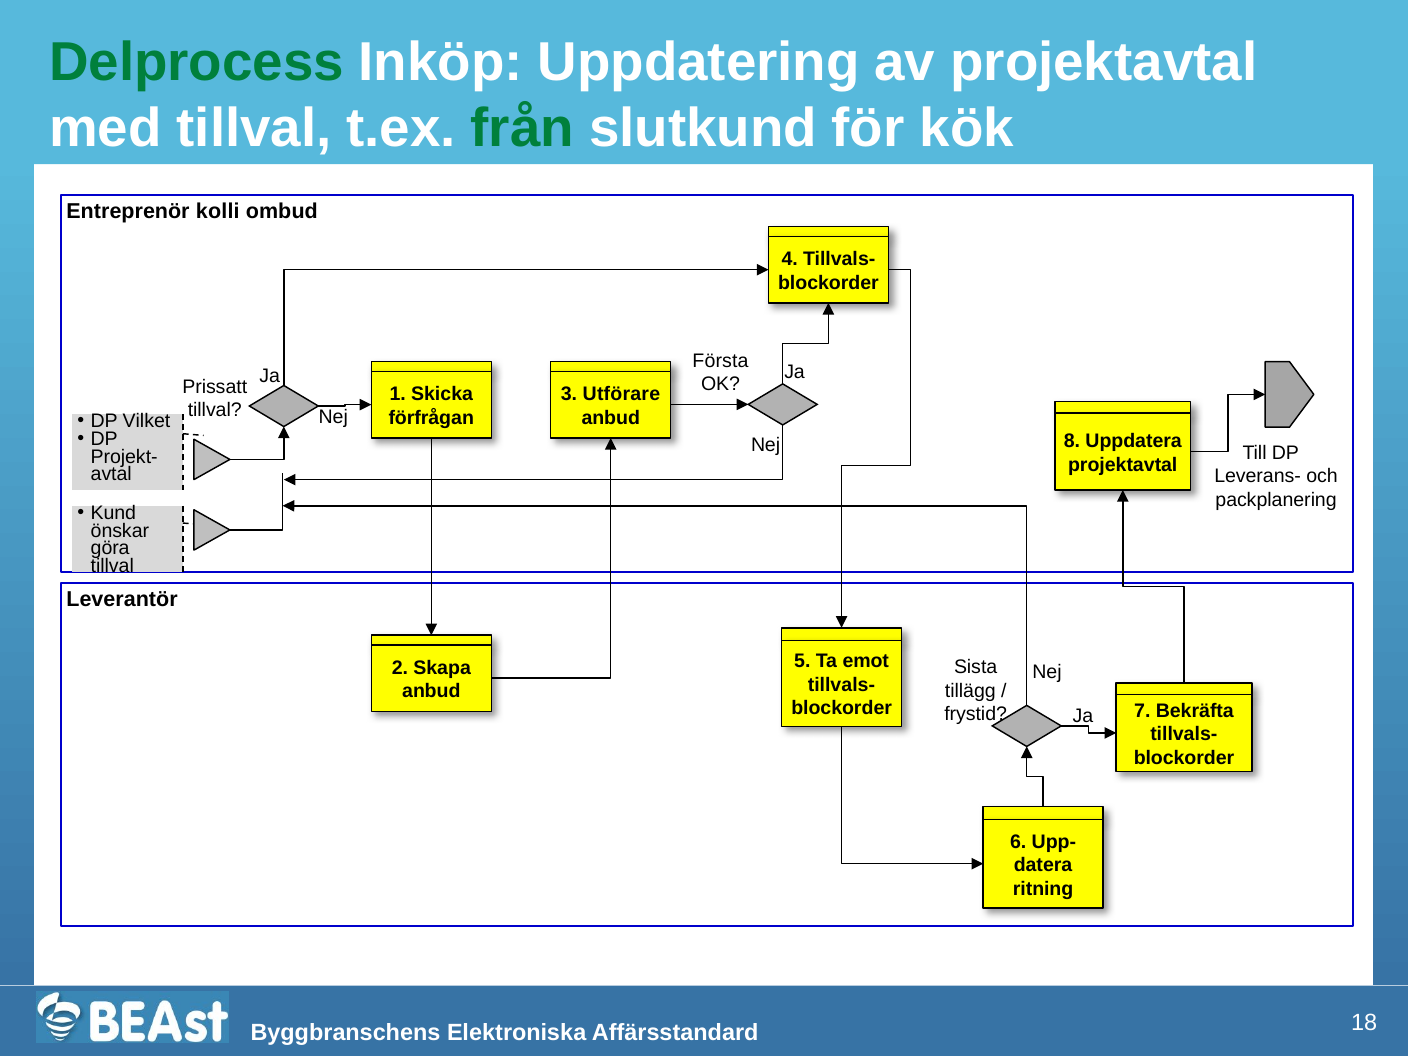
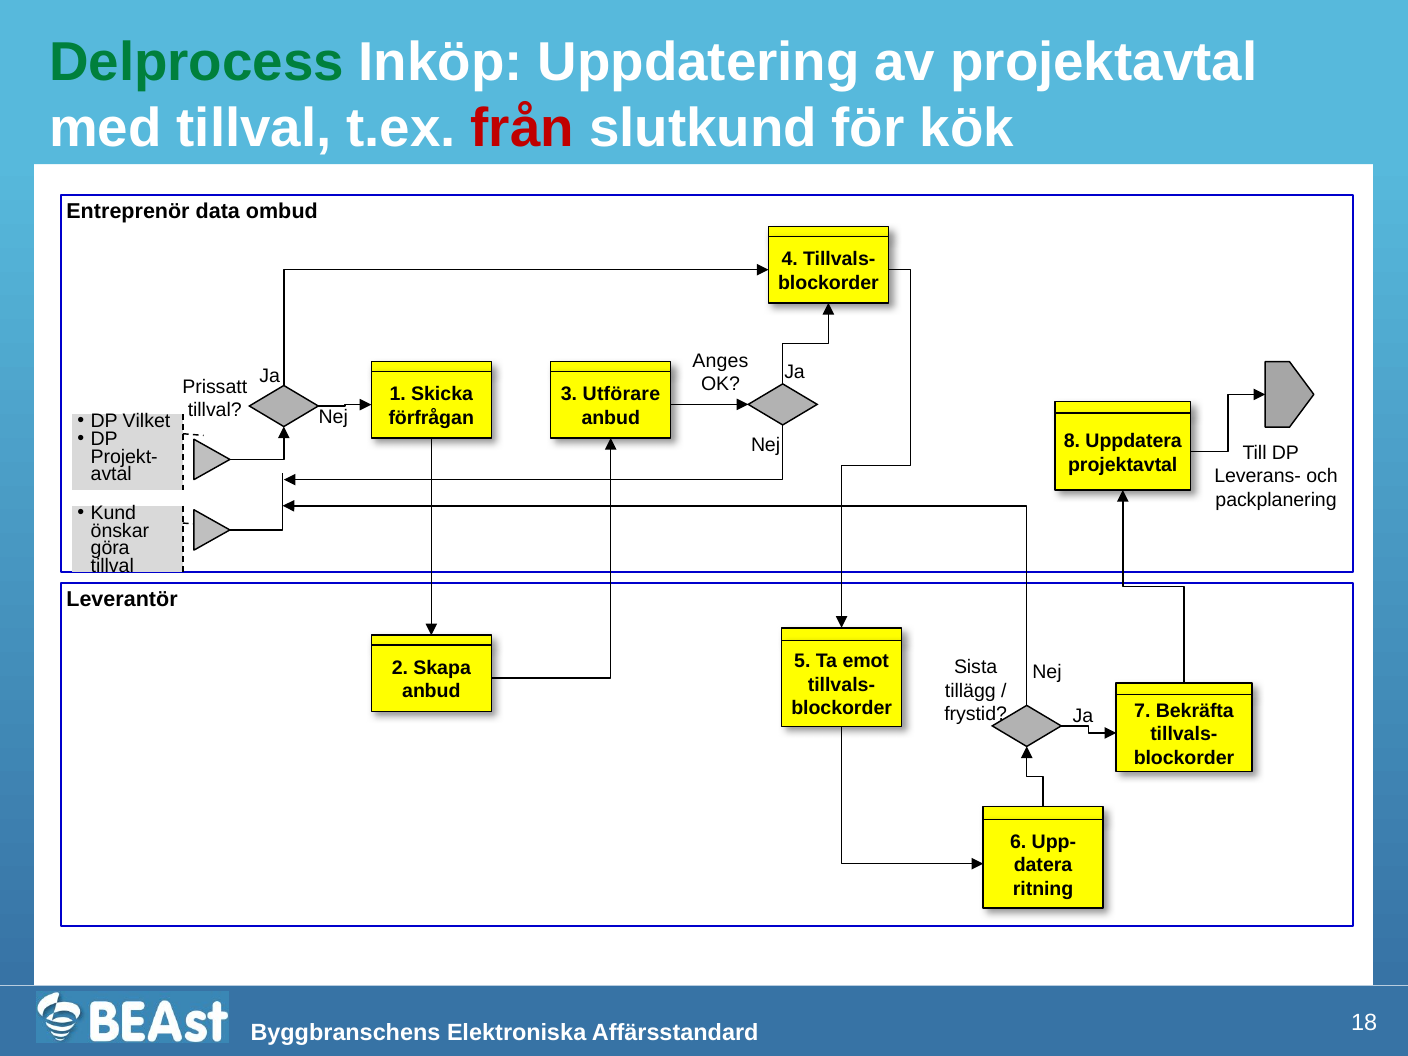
från colour: green -> red (522, 128)
kolli: kolli -> data (218, 211)
Första: Första -> Anges (720, 361)
